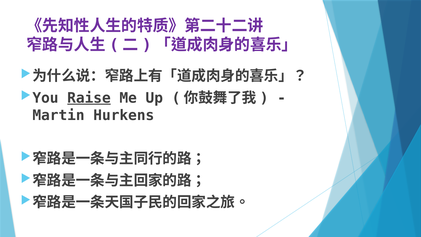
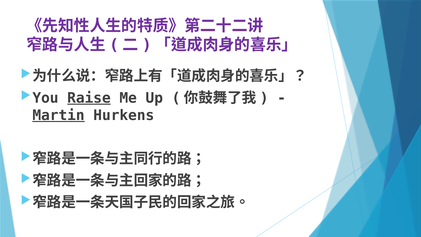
Martin underline: none -> present (59, 115)
